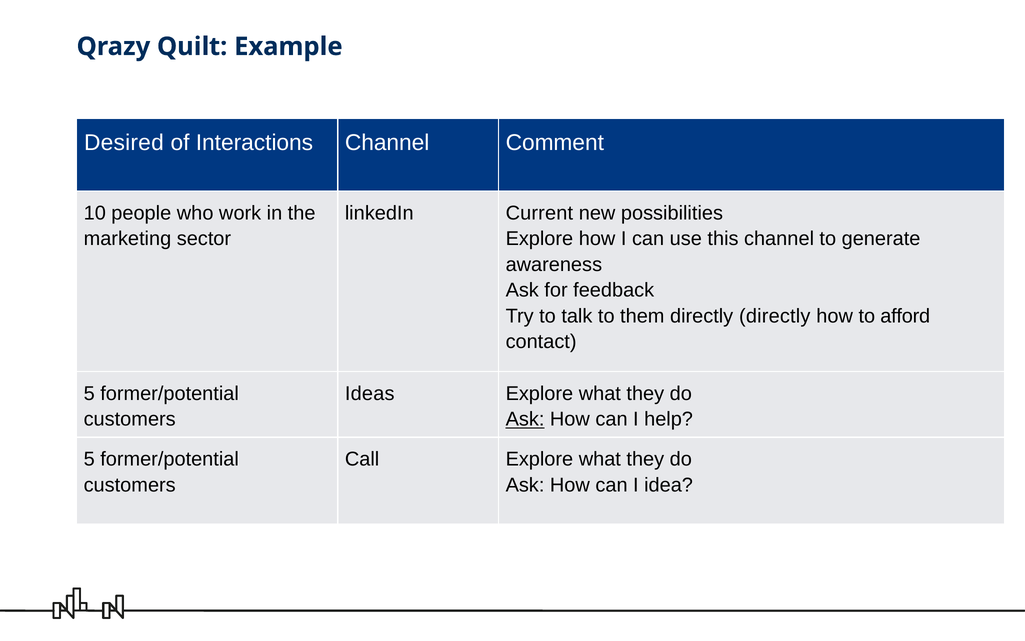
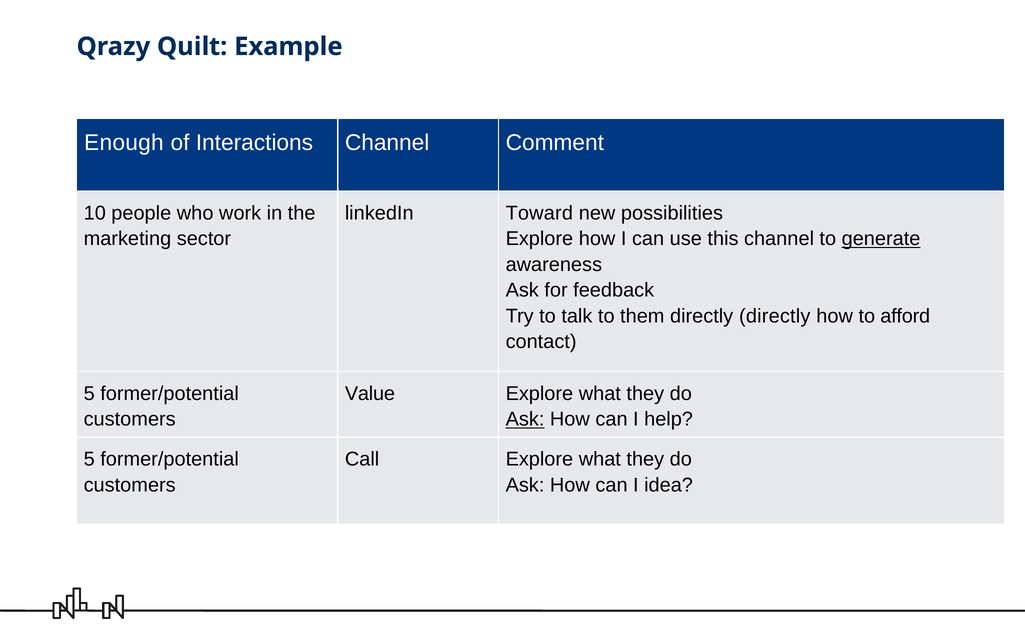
Desired: Desired -> Enough (124, 142)
Current: Current -> Toward (539, 213)
generate underline: none -> present (881, 239)
Ideas: Ideas -> Value (370, 393)
